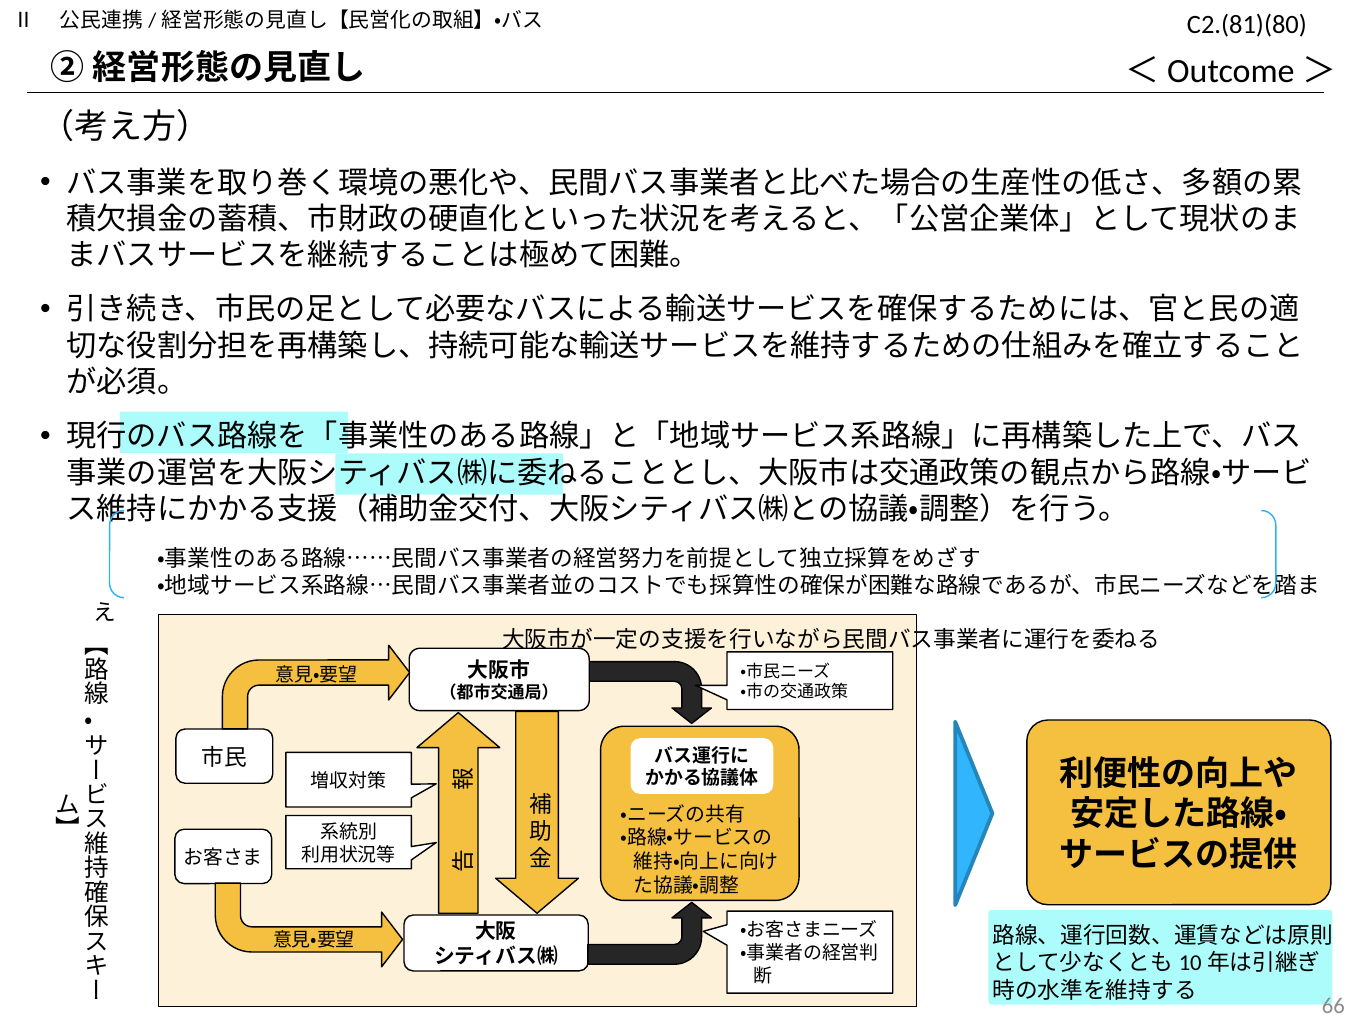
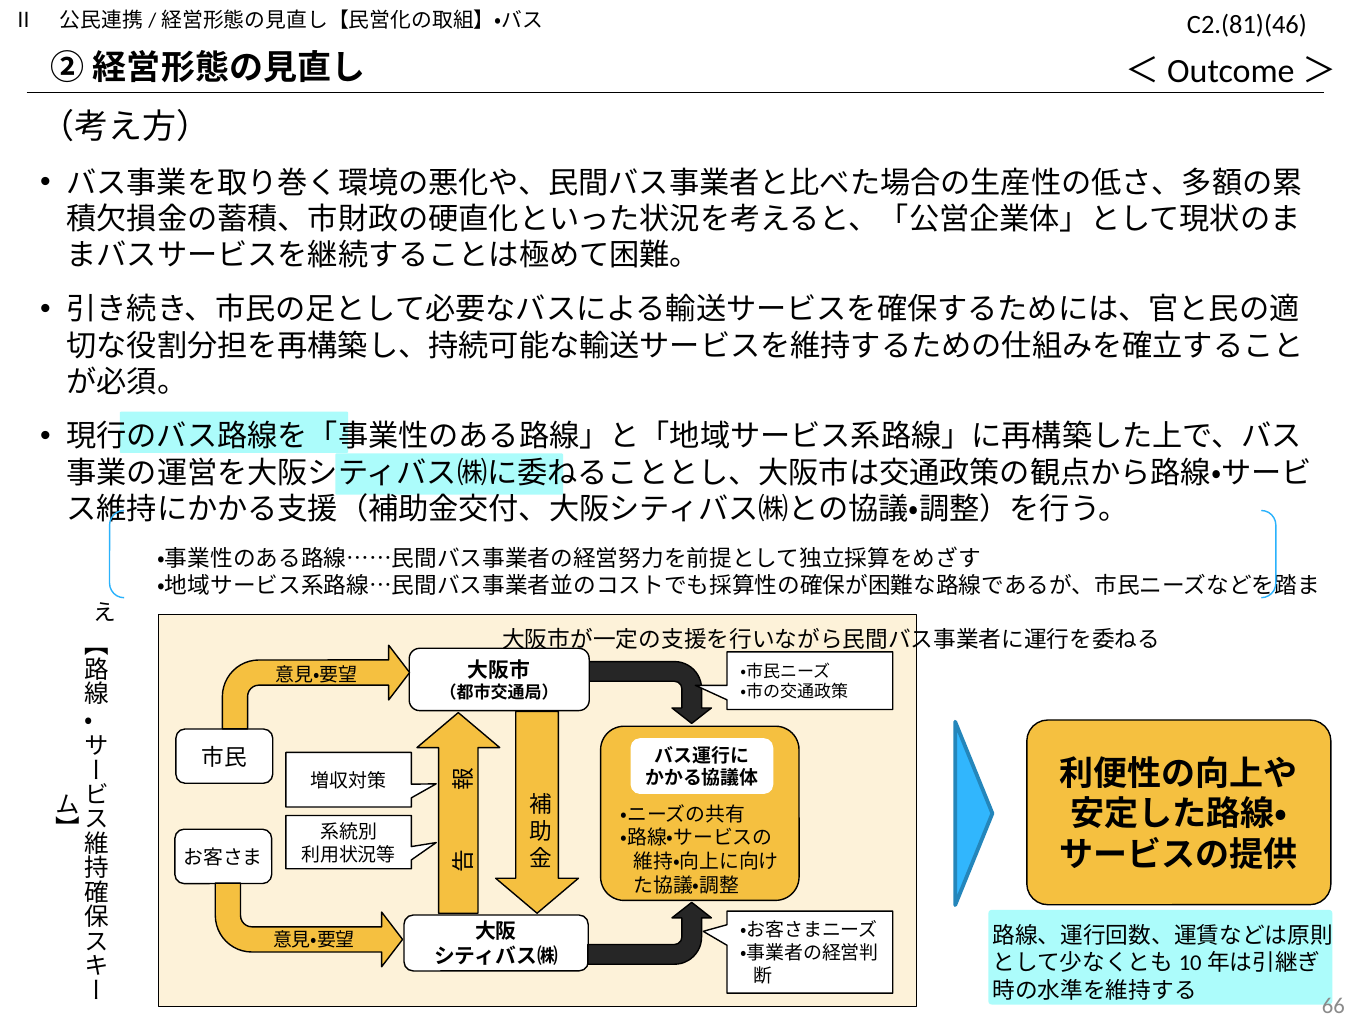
C2.(81)(80: C2.(81)(80 -> C2.(81)(46 (1247, 24)
